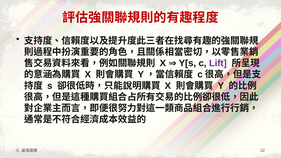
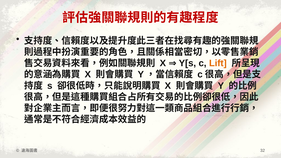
Lift colour: purple -> orange (218, 63)
